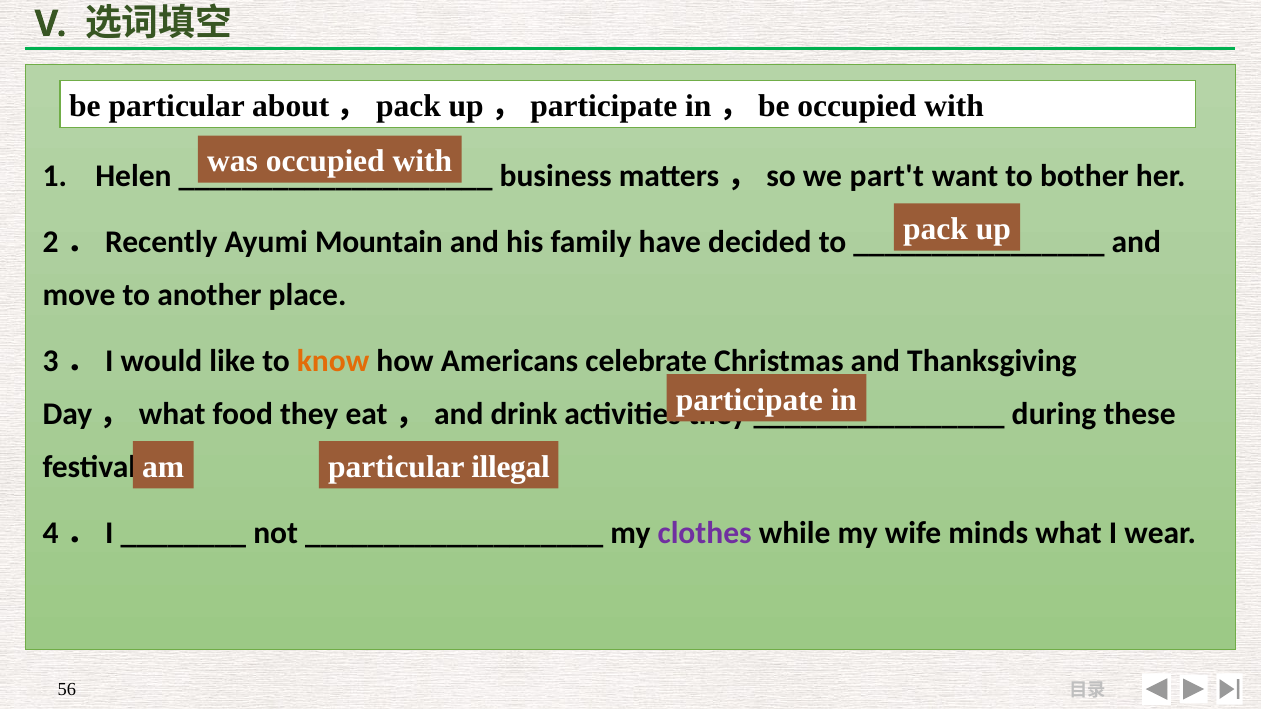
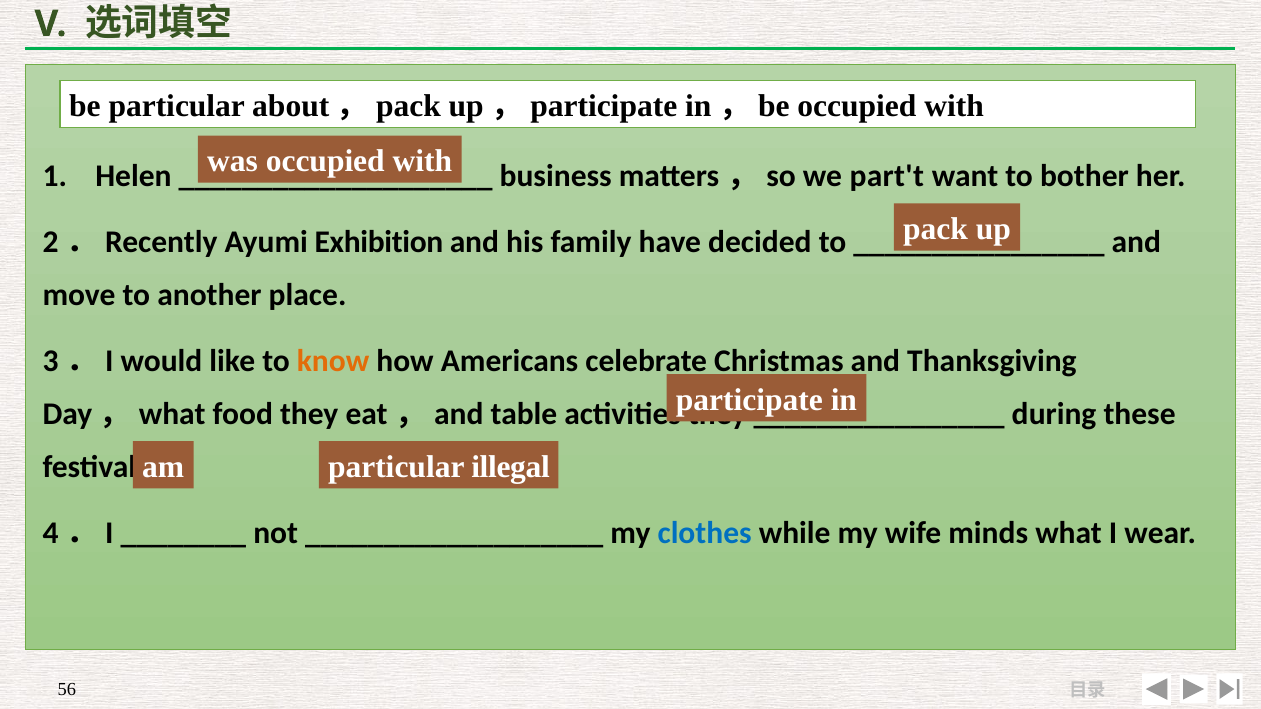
Mountain: Mountain -> Exhibition (379, 243)
drink: drink -> table (524, 415)
clothes colour: purple -> blue (705, 534)
